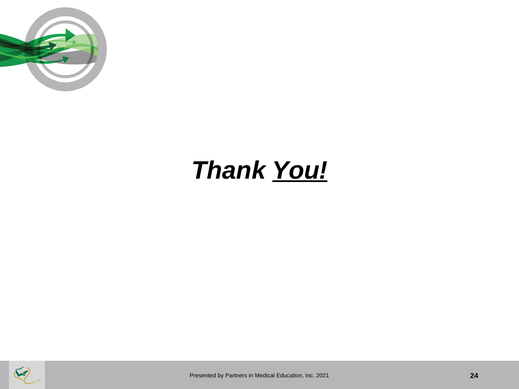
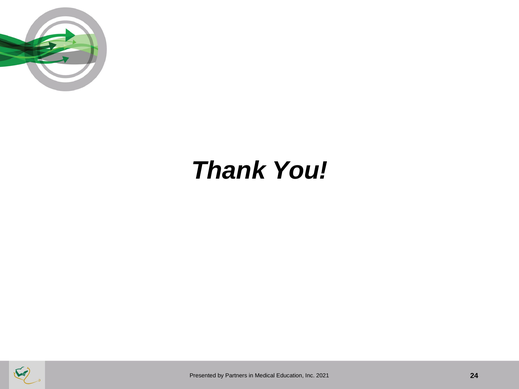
You underline: present -> none (300, 171)
